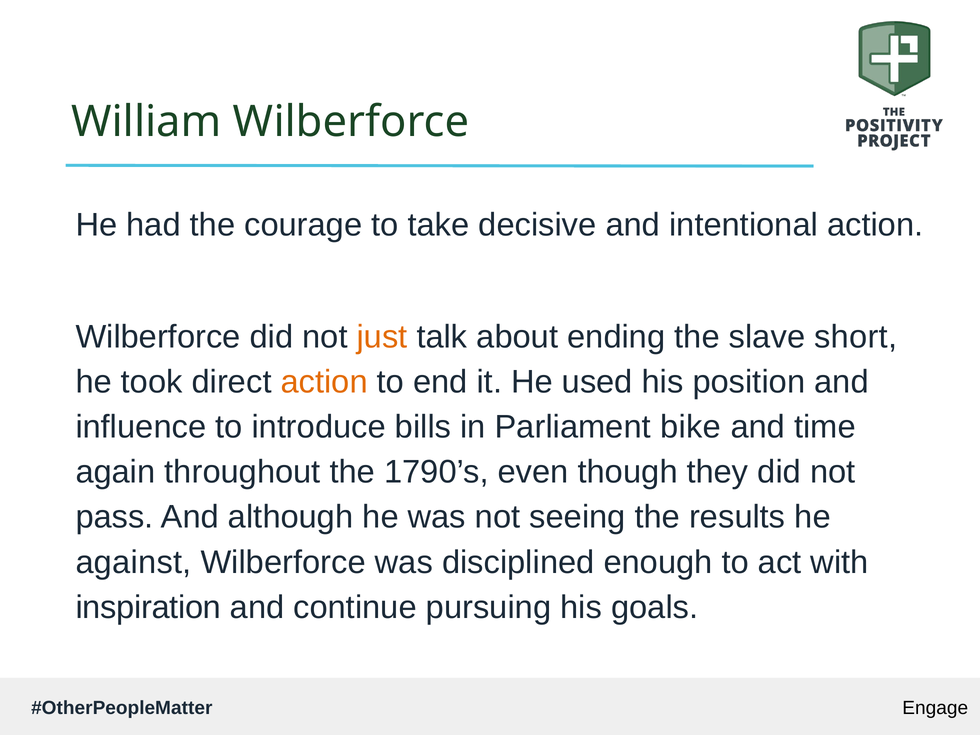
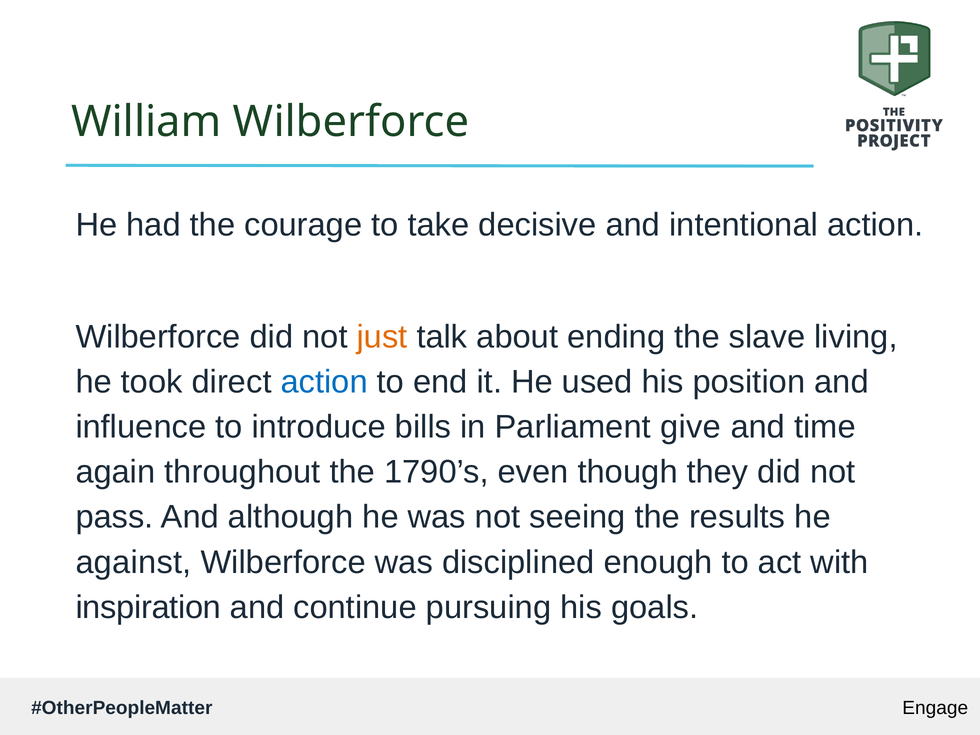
short: short -> living (856, 337)
action colour: orange -> blue (324, 382)
bike: bike -> give (691, 427)
